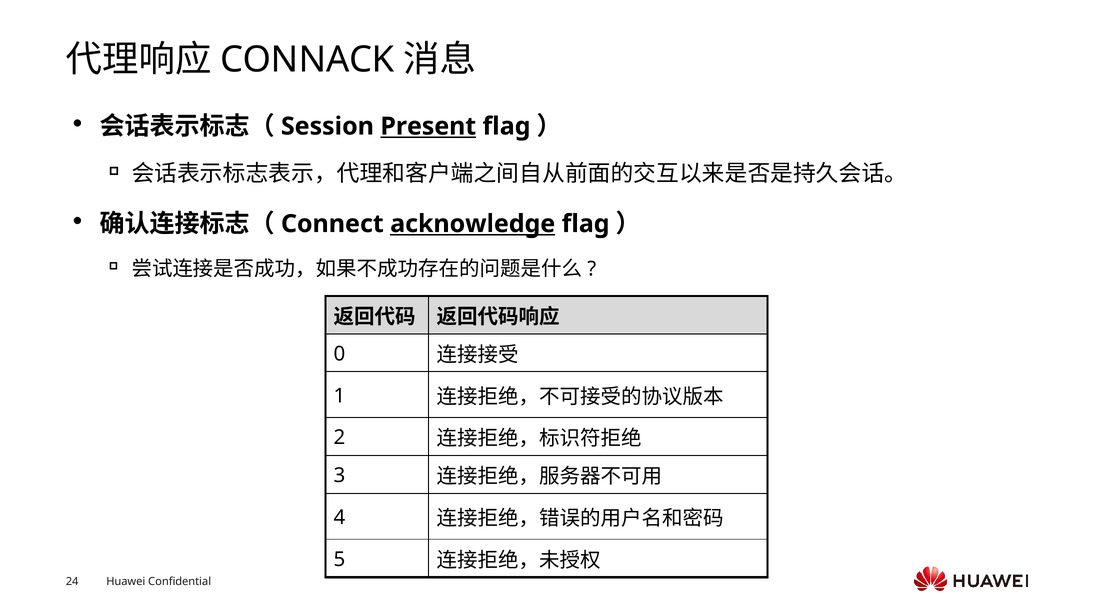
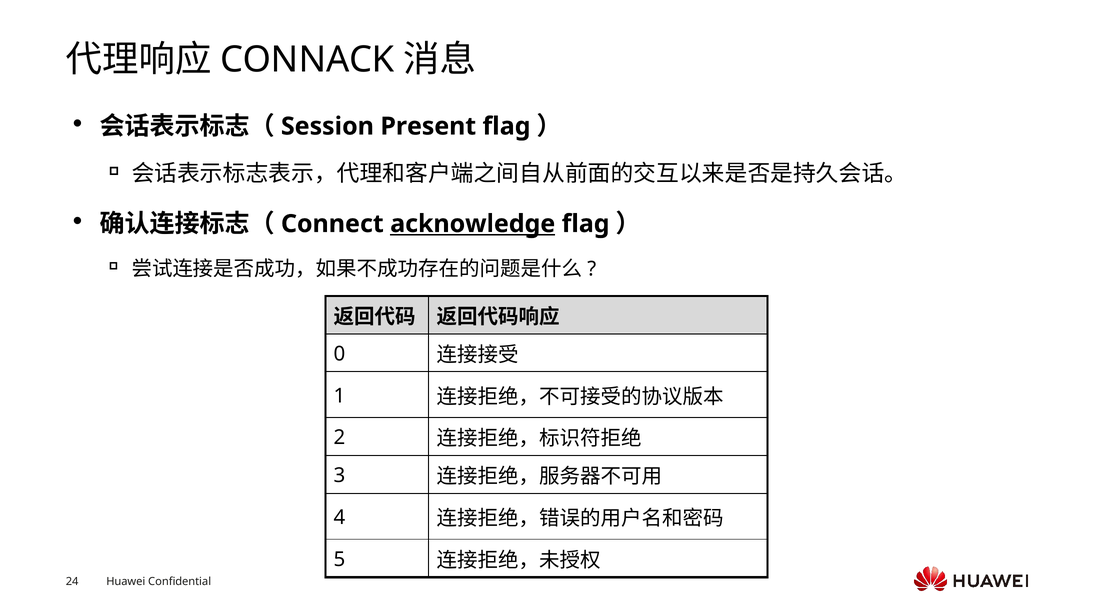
Present underline: present -> none (428, 126)
